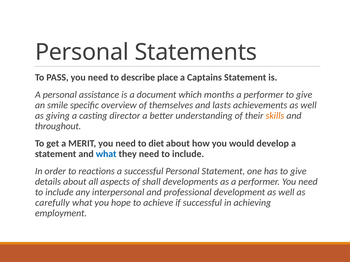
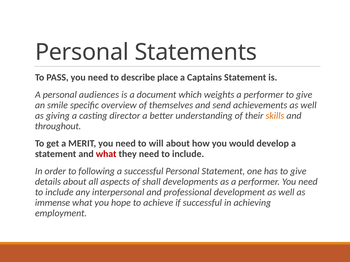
assistance: assistance -> audiences (99, 95)
months: months -> weights (219, 95)
lasts: lasts -> send (222, 105)
diet: diet -> will (156, 144)
what colour: blue -> red (106, 154)
reactions: reactions -> following (97, 172)
carefully: carefully -> immense (53, 203)
